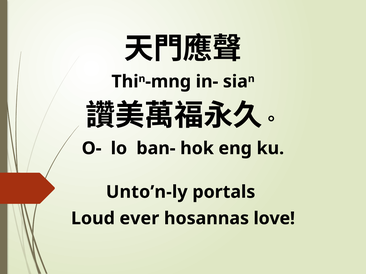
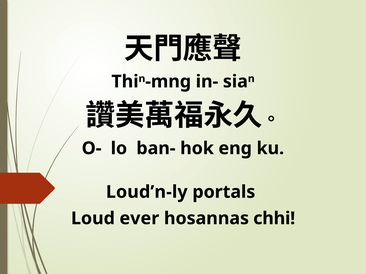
Unto’n-ly: Unto’n-ly -> Loud’n-ly (147, 192)
love: love -> chhi (274, 219)
